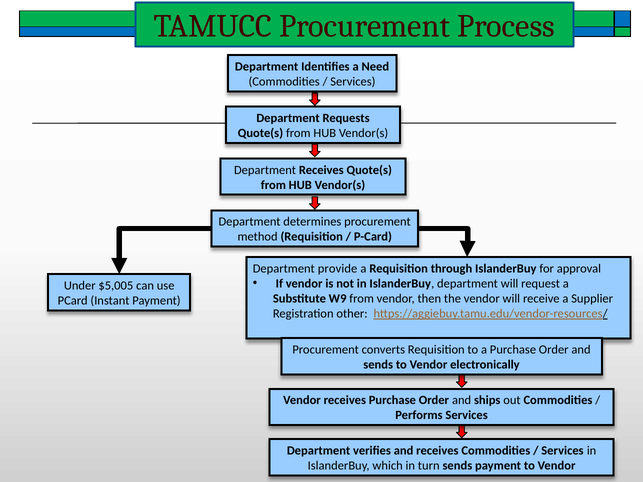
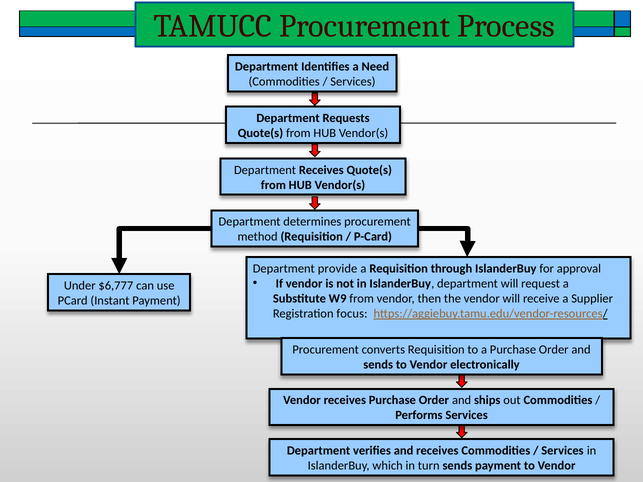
$5,005: $5,005 -> $6,777 (116, 286)
other: other -> focus (352, 314)
